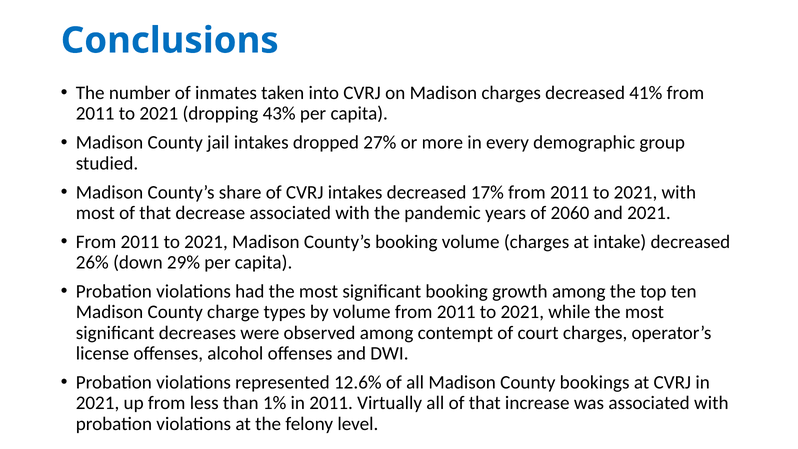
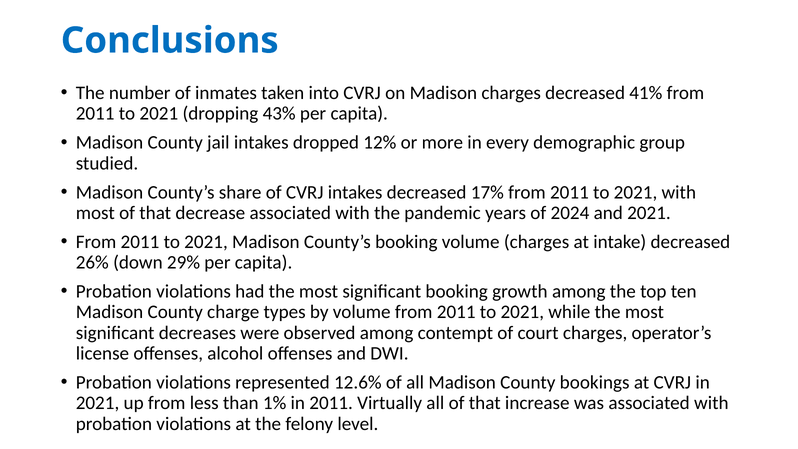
27%: 27% -> 12% (380, 143)
2060: 2060 -> 2024 (570, 213)
